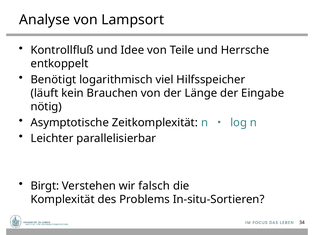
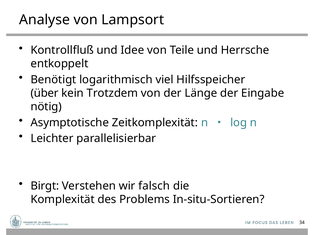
läuft: läuft -> über (45, 93)
Brauchen: Brauchen -> Trotzdem (112, 93)
